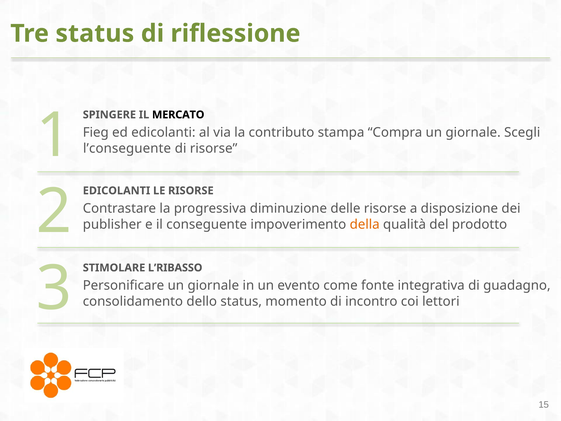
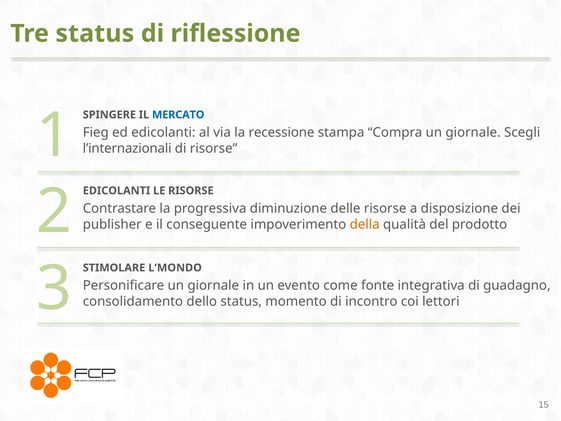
MERCATO colour: black -> blue (178, 115)
contributo: contributo -> recessione (282, 132)
l’conseguente: l’conseguente -> l’internazionali (127, 148)
L’RIBASSO: L’RIBASSO -> L’MONDO (175, 268)
